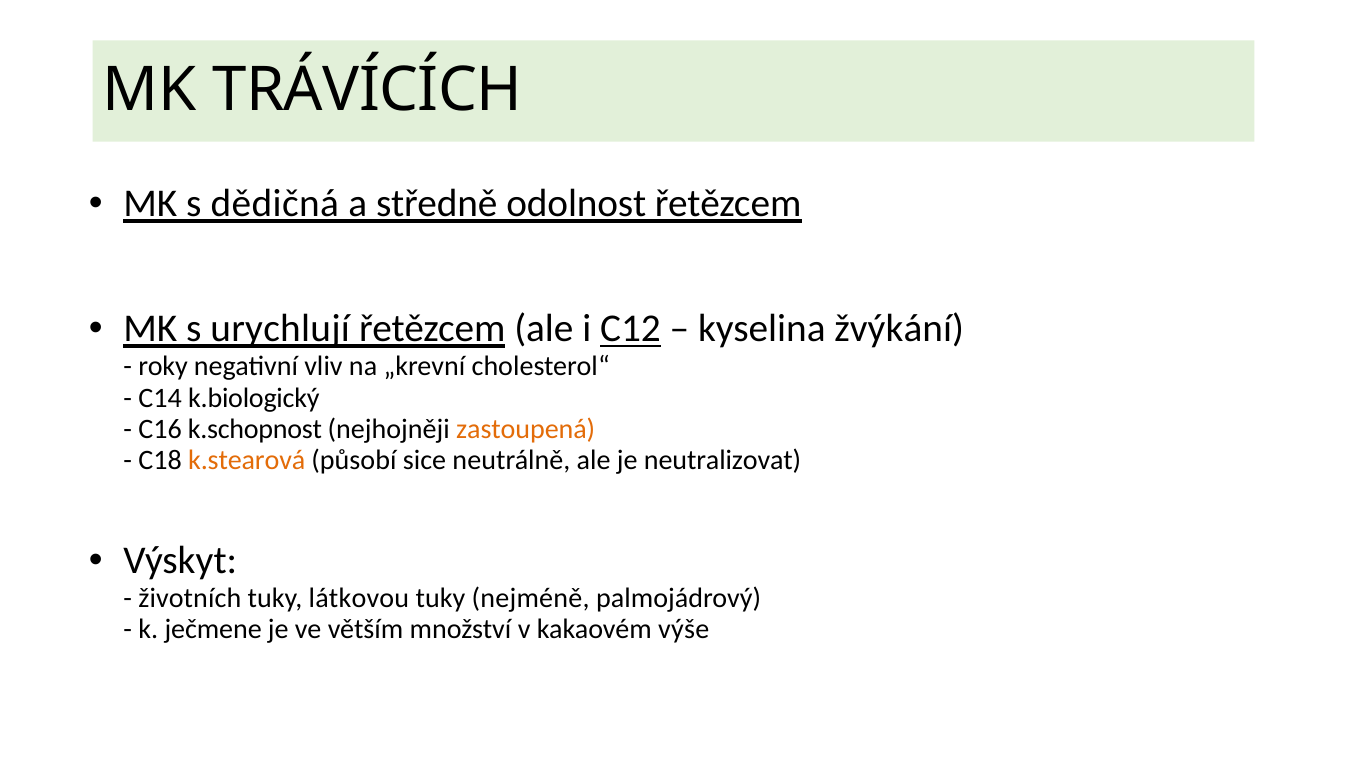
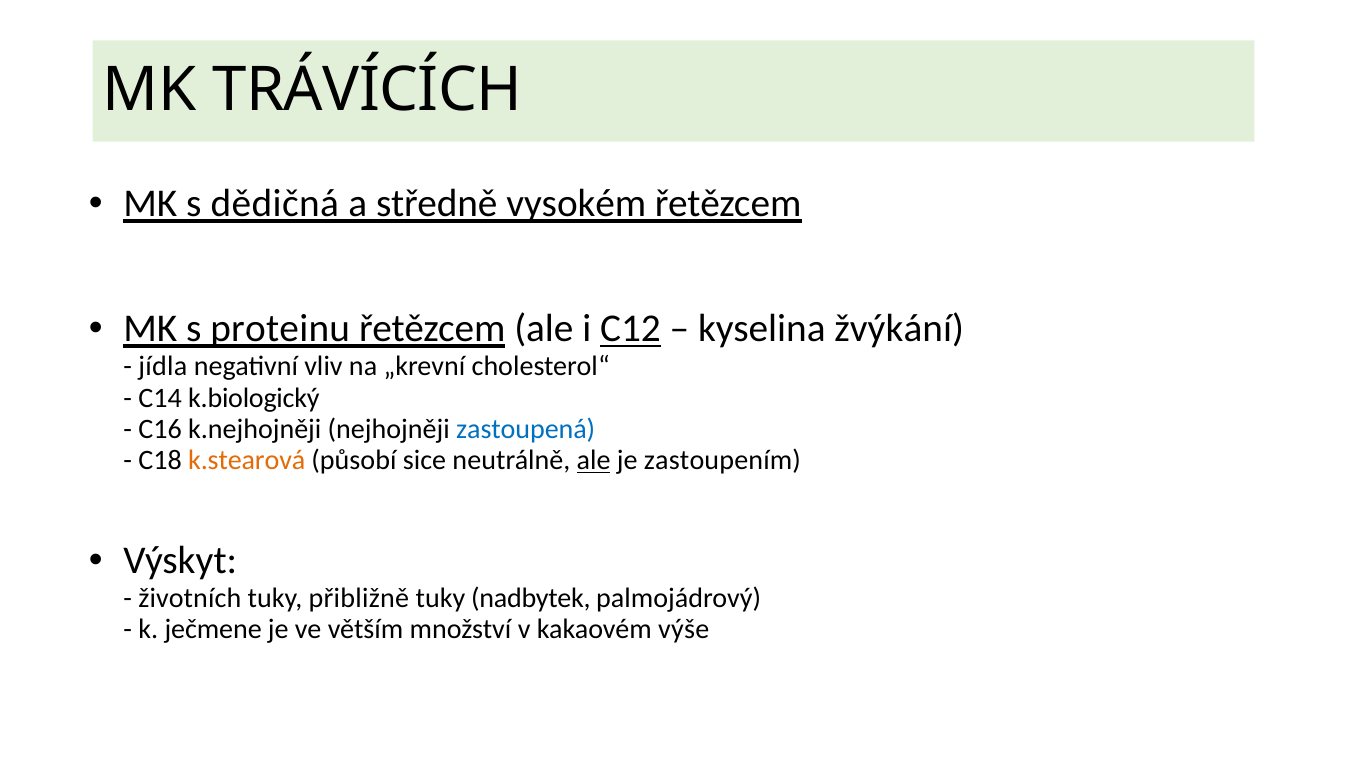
odolnost: odolnost -> vysokém (576, 204)
urychlují: urychlují -> proteinu (280, 329)
roky: roky -> jídla (163, 366)
k.schopnost: k.schopnost -> k.nejhojněji (255, 429)
zastoupená colour: orange -> blue (526, 429)
ale underline: none -> present (594, 460)
neutralizovat: neutralizovat -> zastoupením (722, 460)
látkovou: látkovou -> přibližně (359, 598)
nejméně: nejméně -> nadbytek (531, 598)
